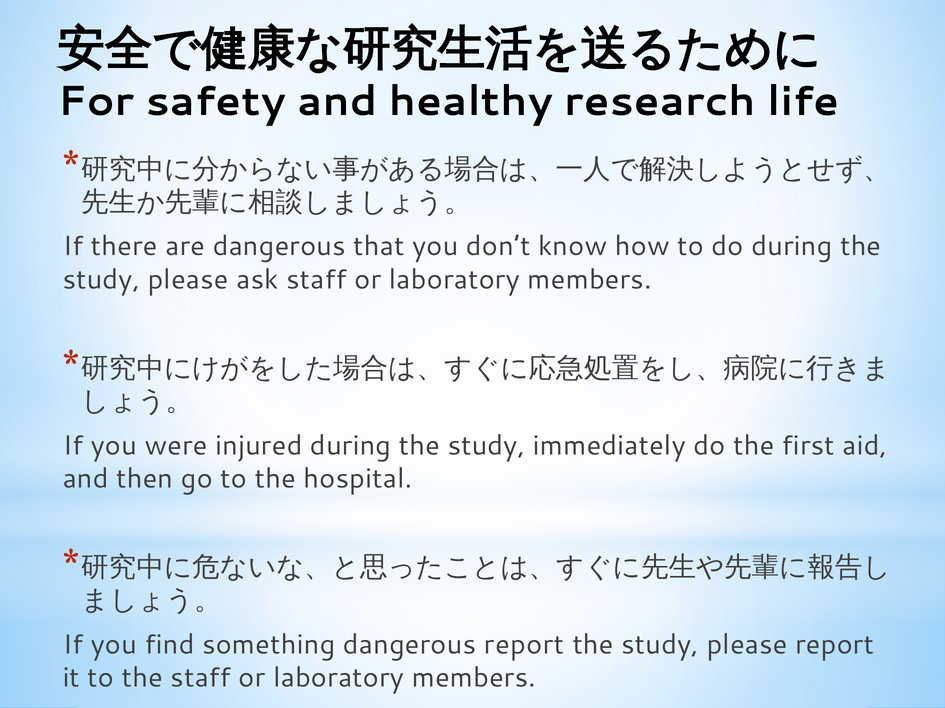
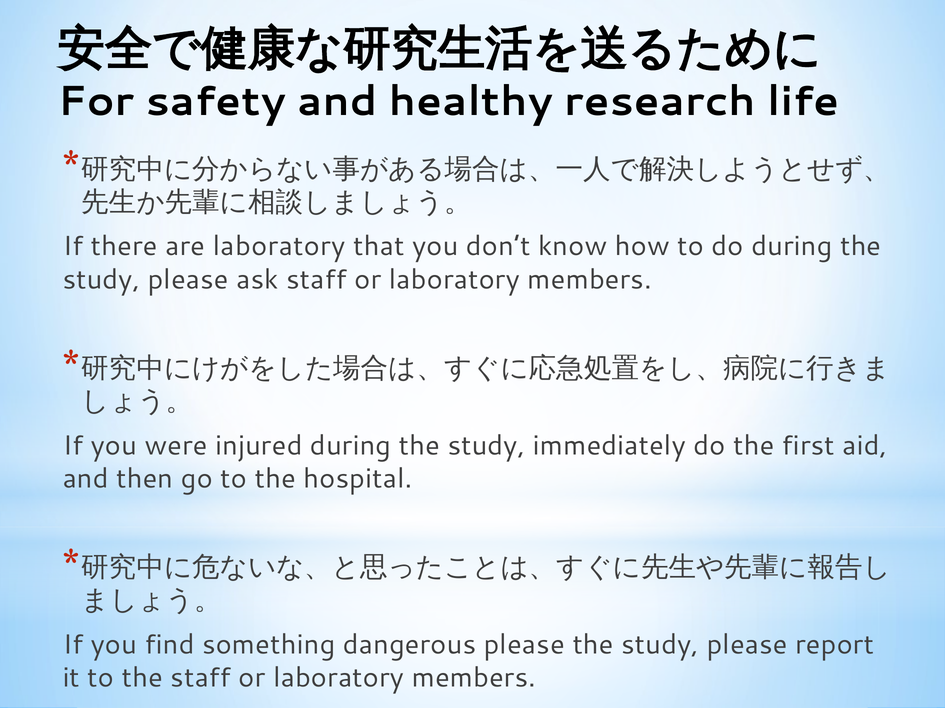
are dangerous: dangerous -> laboratory (279, 247)
dangerous report: report -> please (524, 645)
